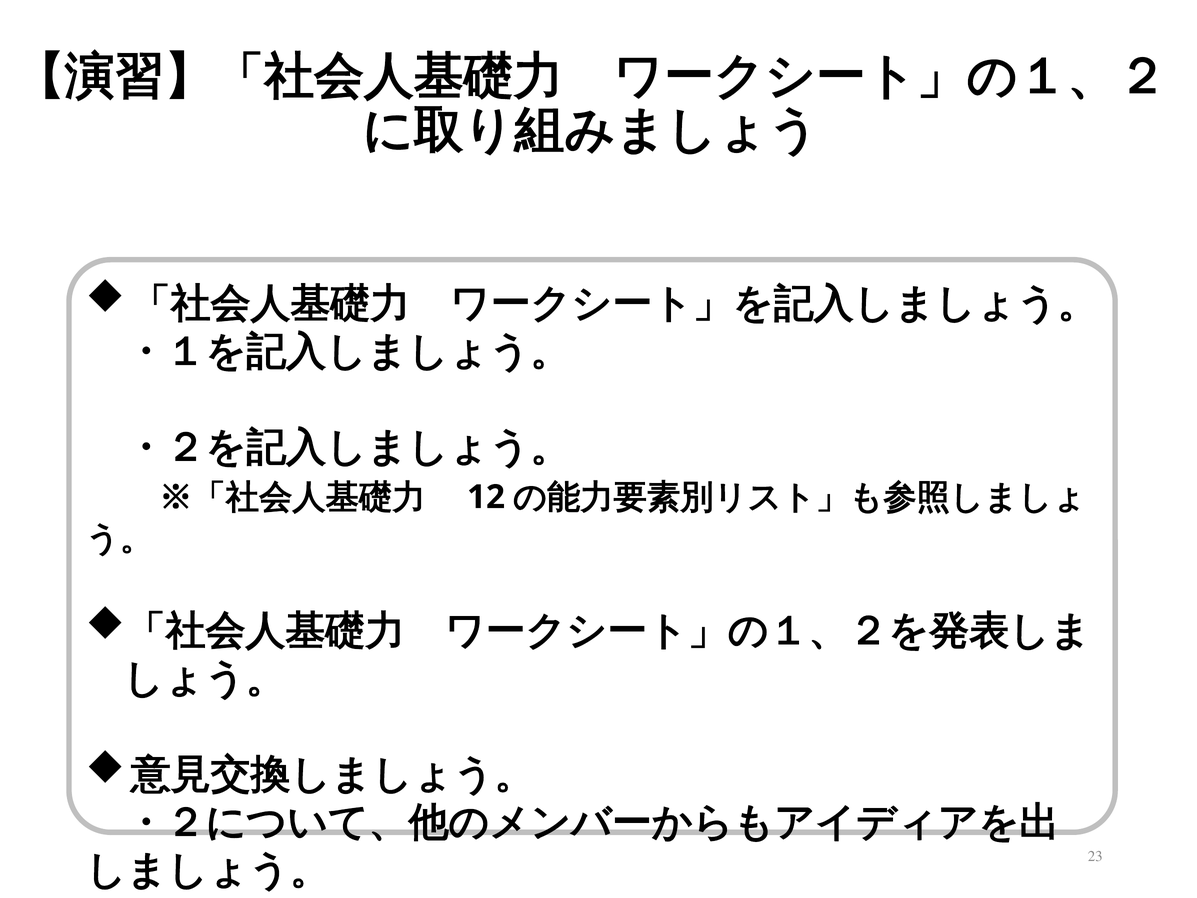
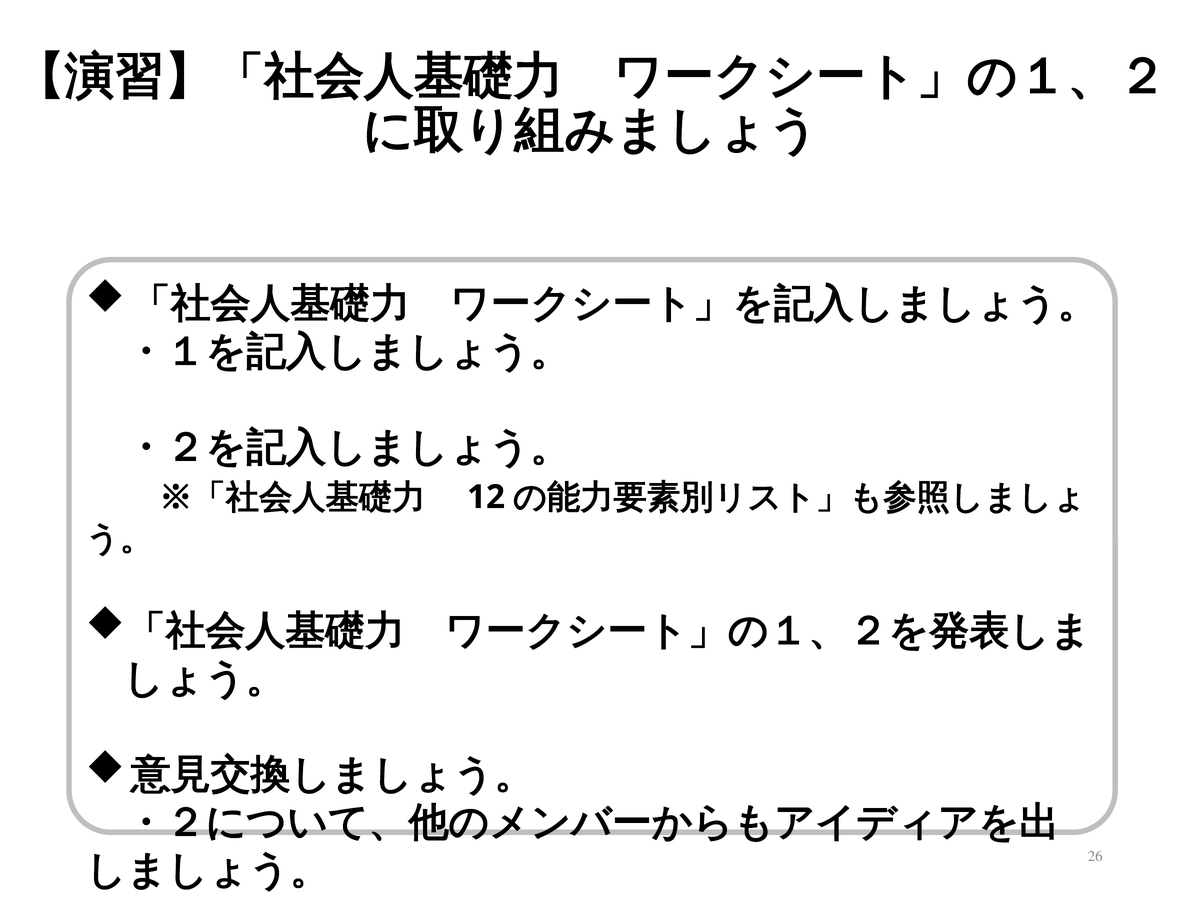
23: 23 -> 26 (1095, 856)
